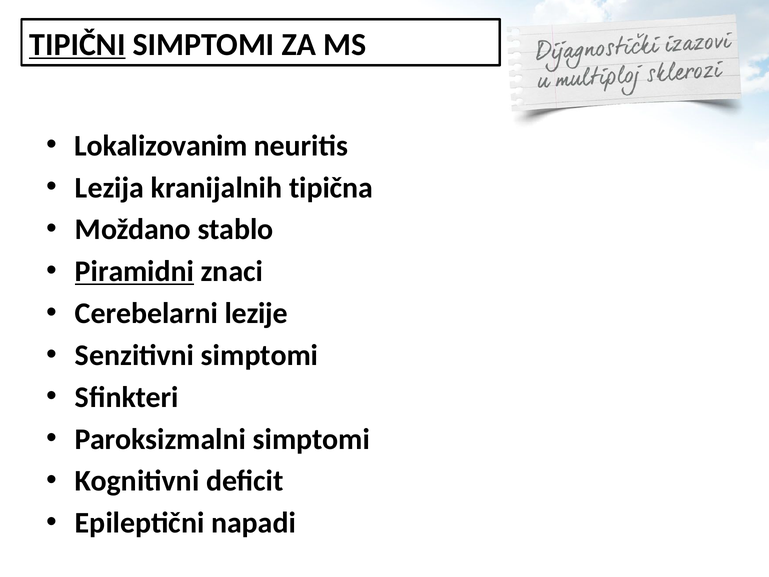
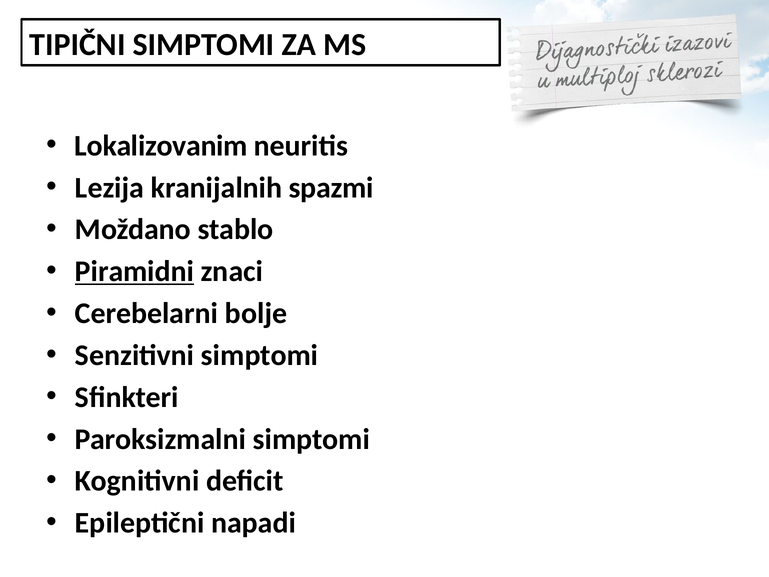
TIPIČNI underline: present -> none (77, 44)
tipična: tipična -> spazmi (331, 188)
lezije: lezije -> bolje (256, 313)
